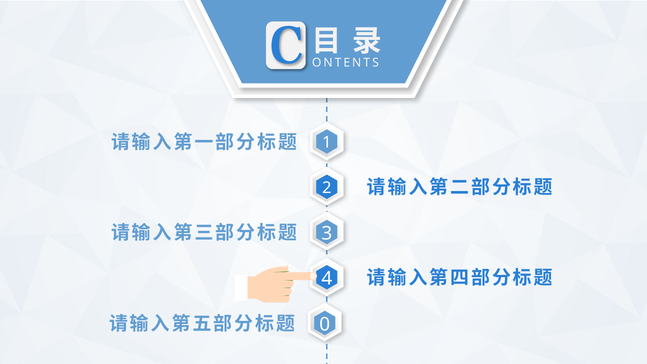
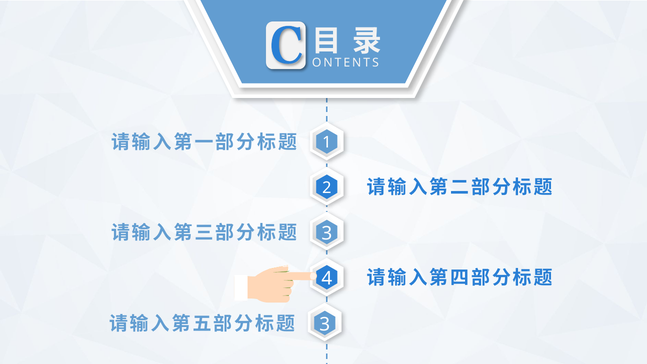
0: 0 -> 3 (325, 324)
